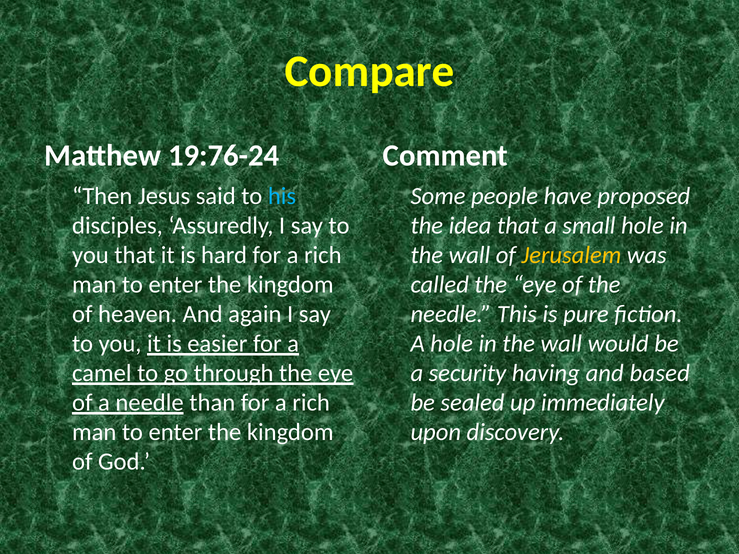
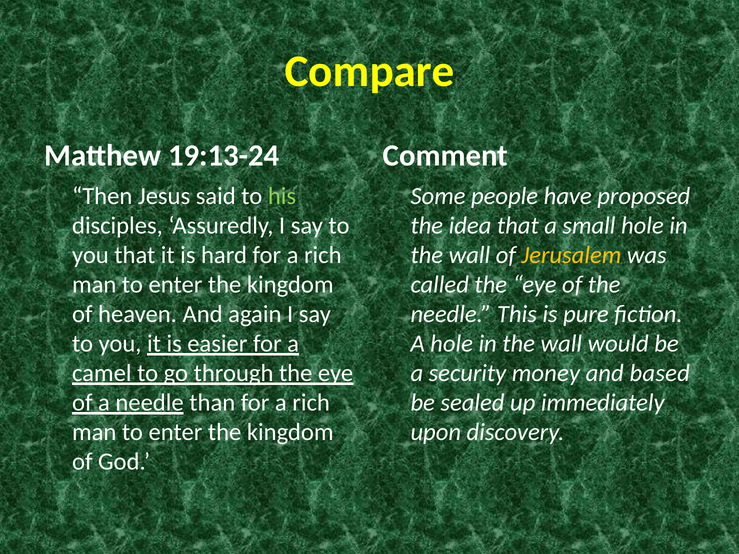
19:76-24: 19:76-24 -> 19:13-24 (224, 156)
his colour: light blue -> light green (282, 196)
having: having -> money (546, 373)
